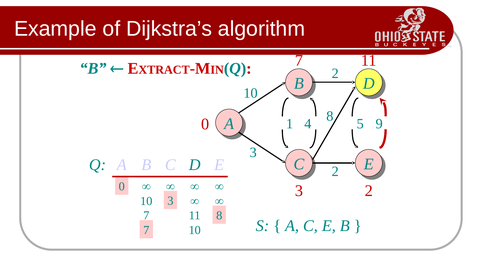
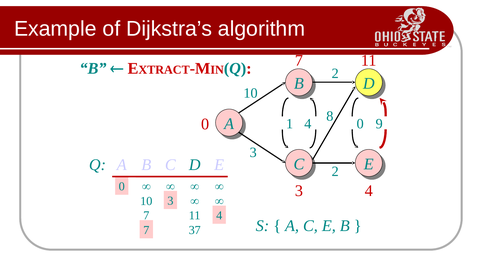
4 5: 5 -> 0 (360, 124)
3 2: 2 -> 4 (369, 190)
11 8: 8 -> 4 (219, 215)
7 10: 10 -> 37 (195, 230)
